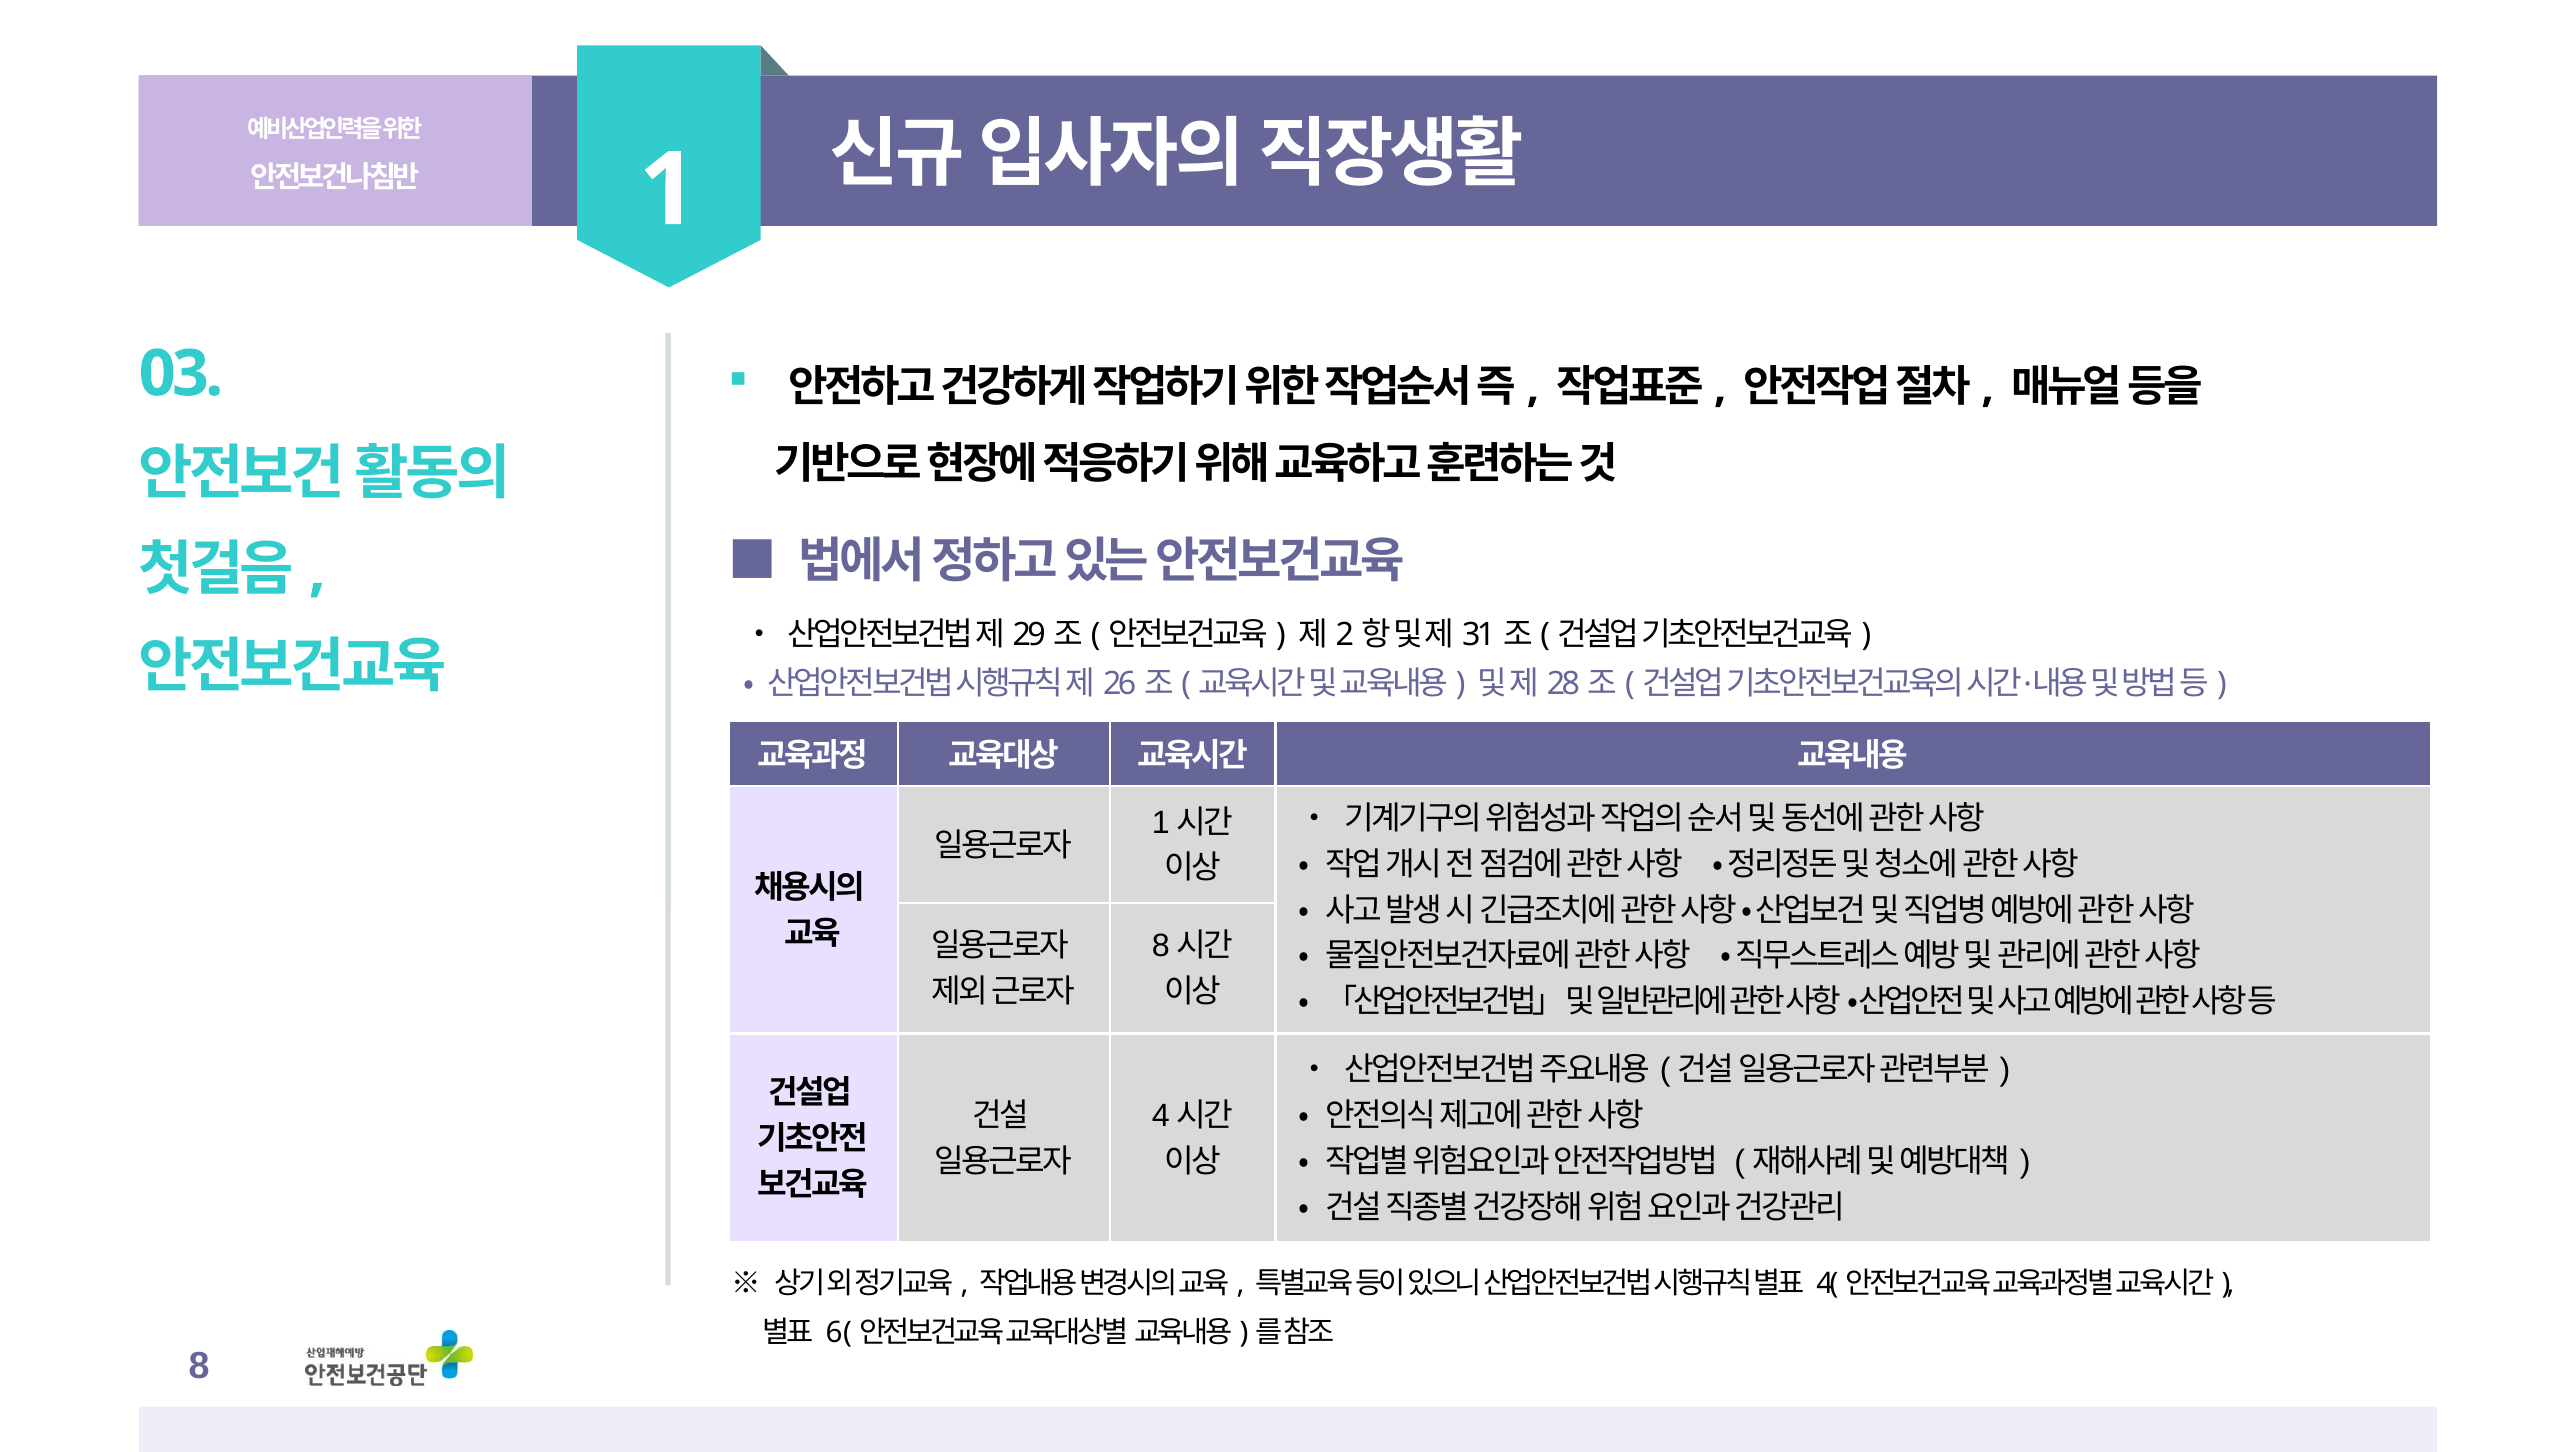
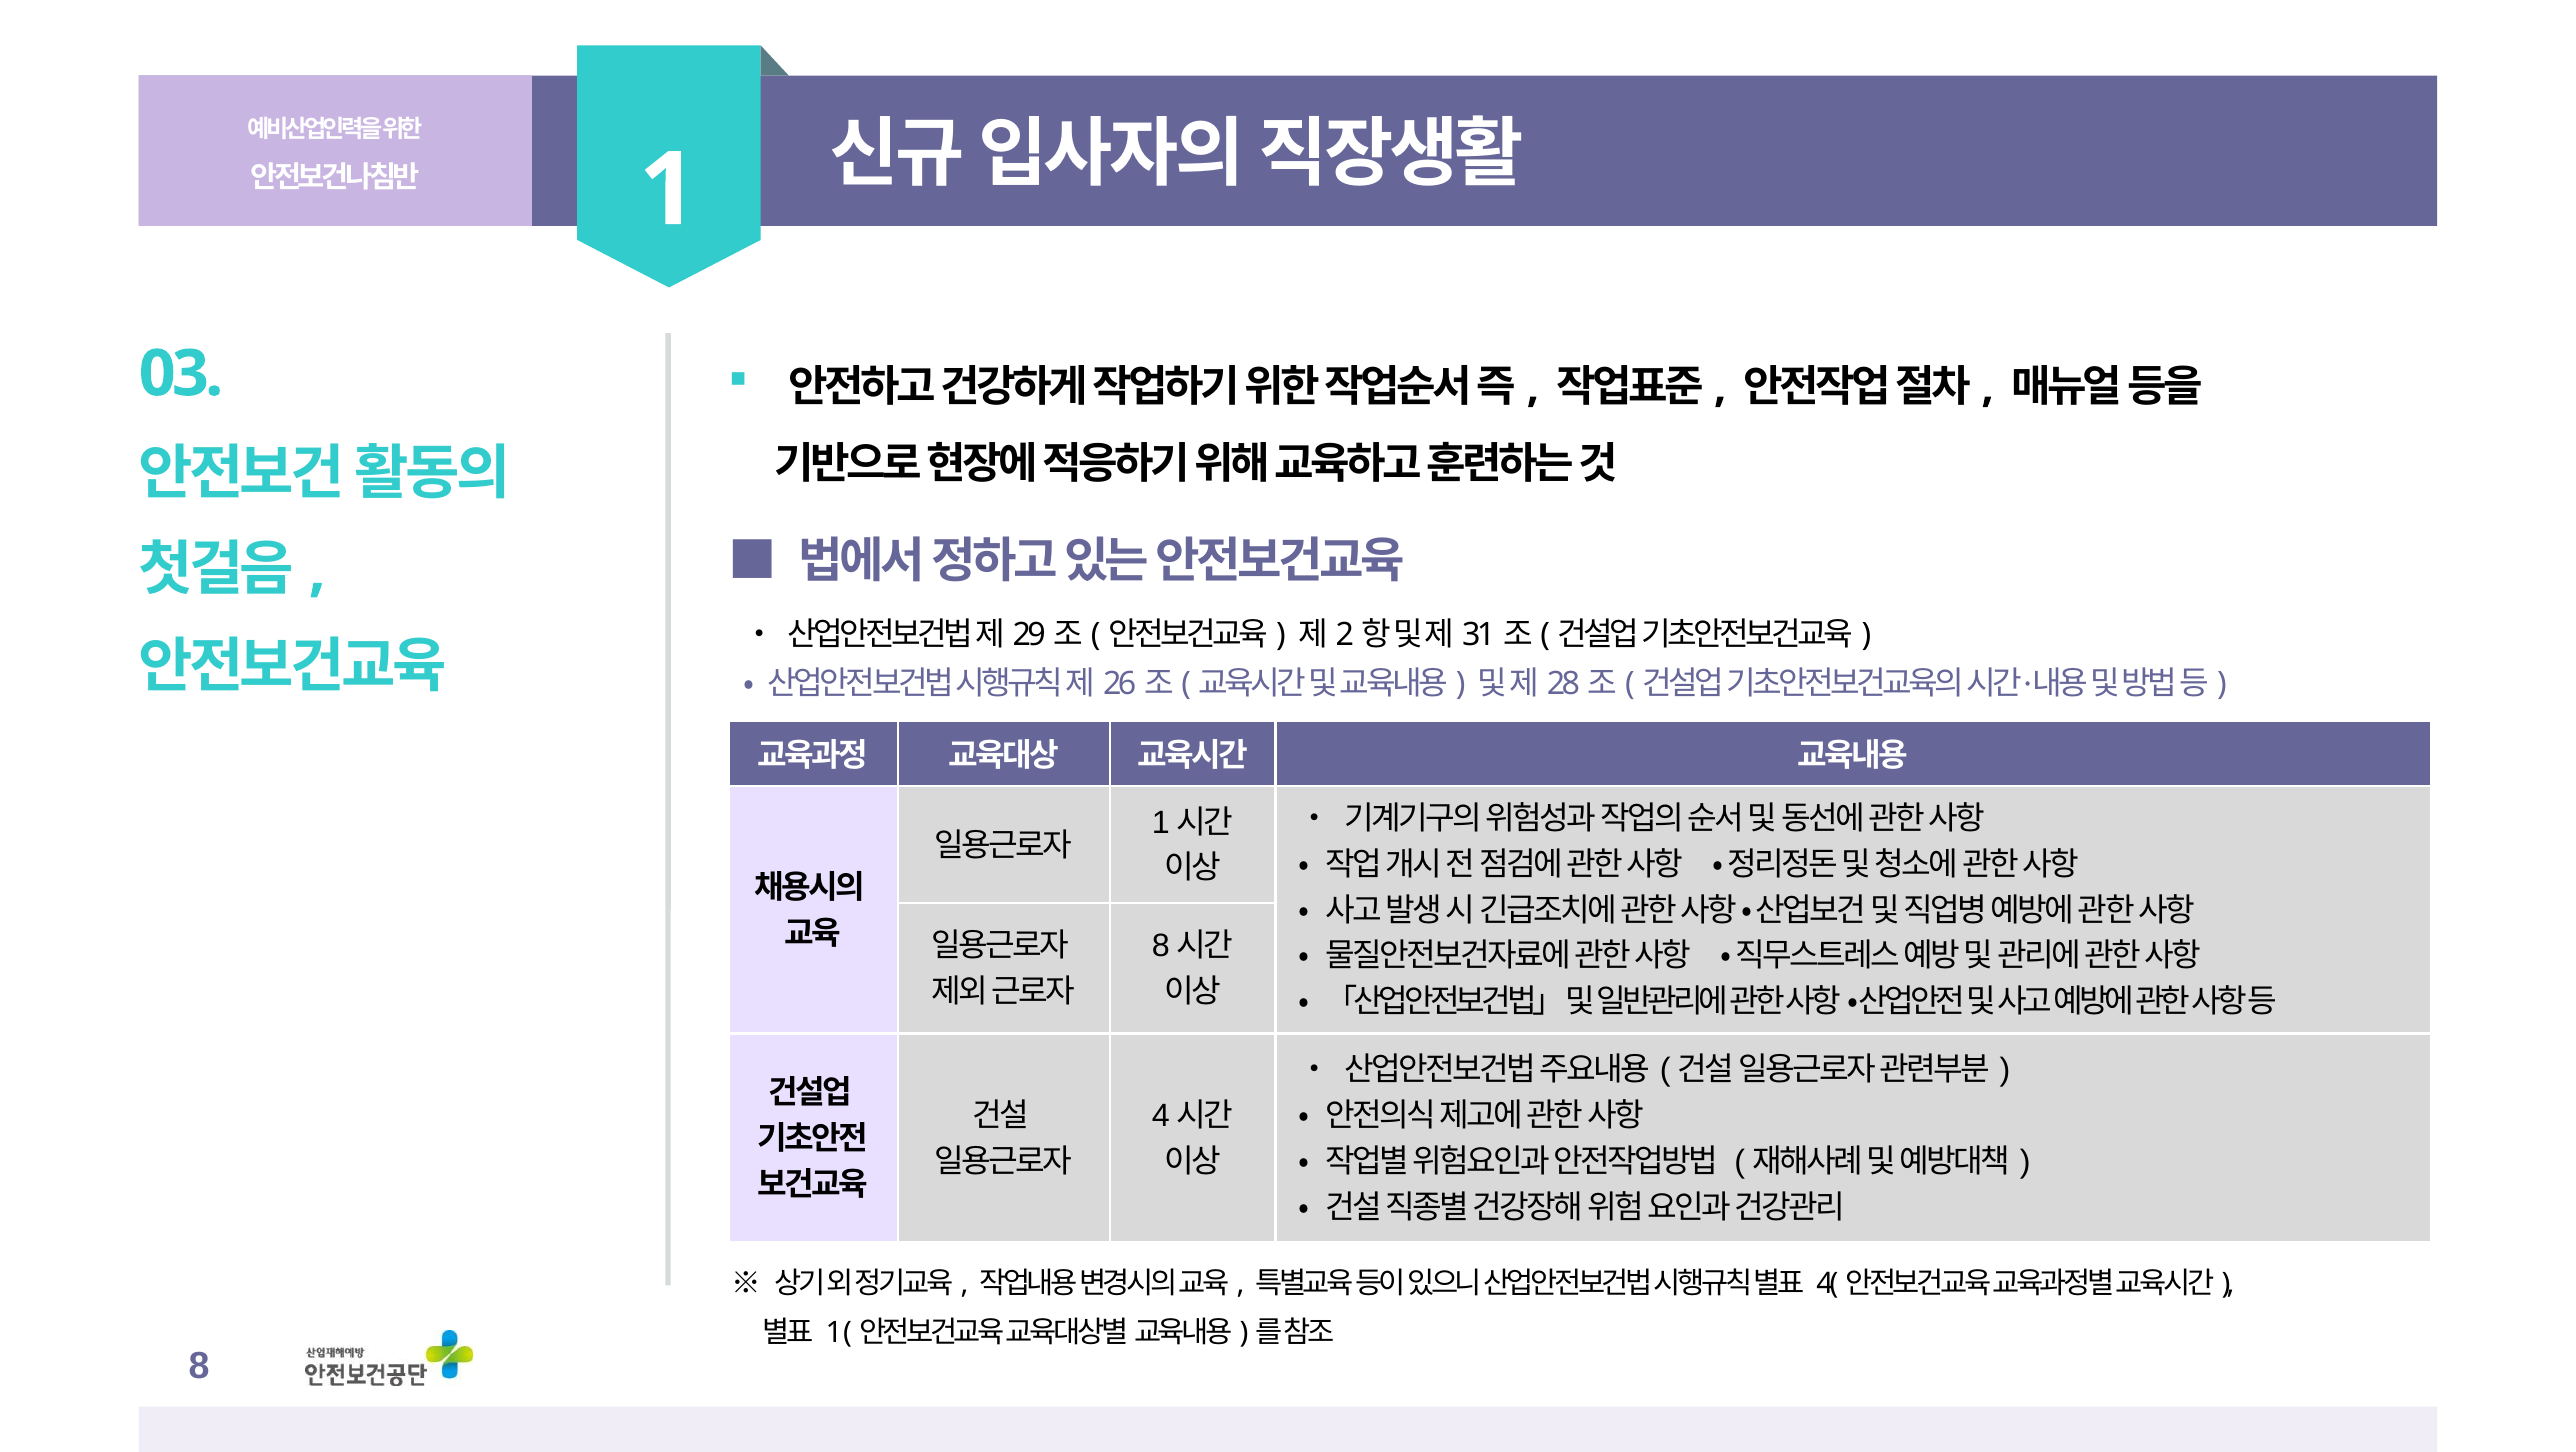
6: 6 -> 1 (834, 1333)
